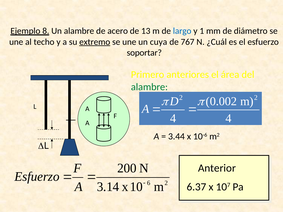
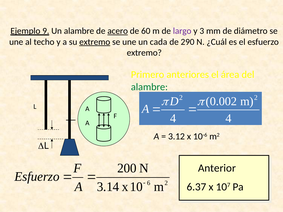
8: 8 -> 9 (46, 31)
acero underline: none -> present (118, 31)
13: 13 -> 60 (146, 31)
largo colour: blue -> purple (182, 31)
1: 1 -> 3 (202, 31)
cuya: cuya -> cada (159, 42)
767: 767 -> 290 (188, 42)
soportar: soportar -> extremo (144, 53)
3.44: 3.44 -> 3.12 (176, 136)
